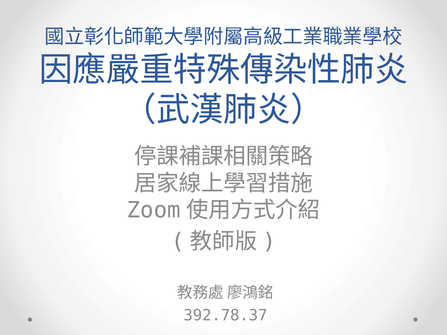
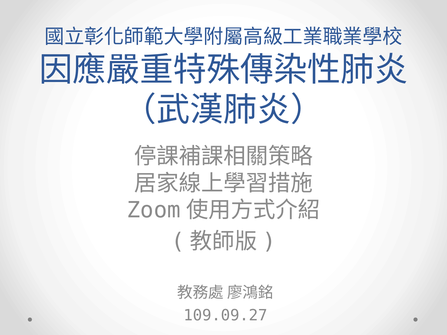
392.78.37: 392.78.37 -> 109.09.27 (225, 315)
